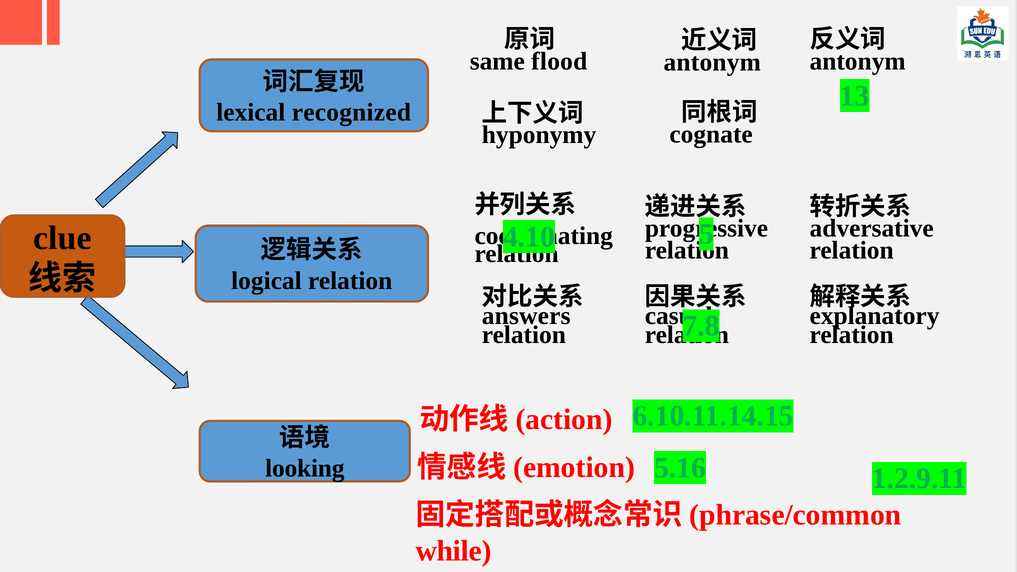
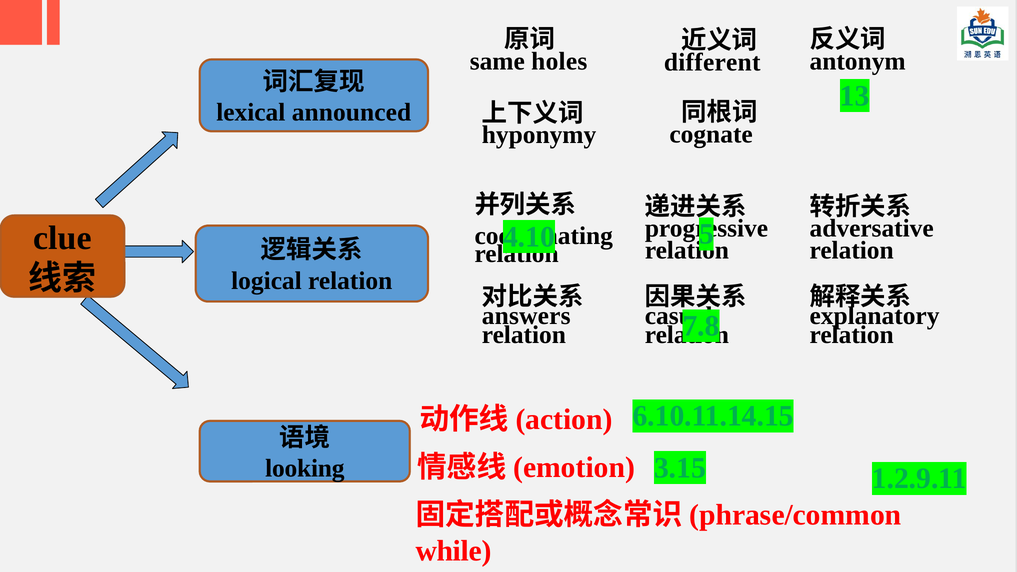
flood: flood -> holes (559, 61)
antonym: antonym -> different (712, 62)
recognized: recognized -> announced (351, 112)
5.16: 5.16 -> 3.15 (680, 468)
